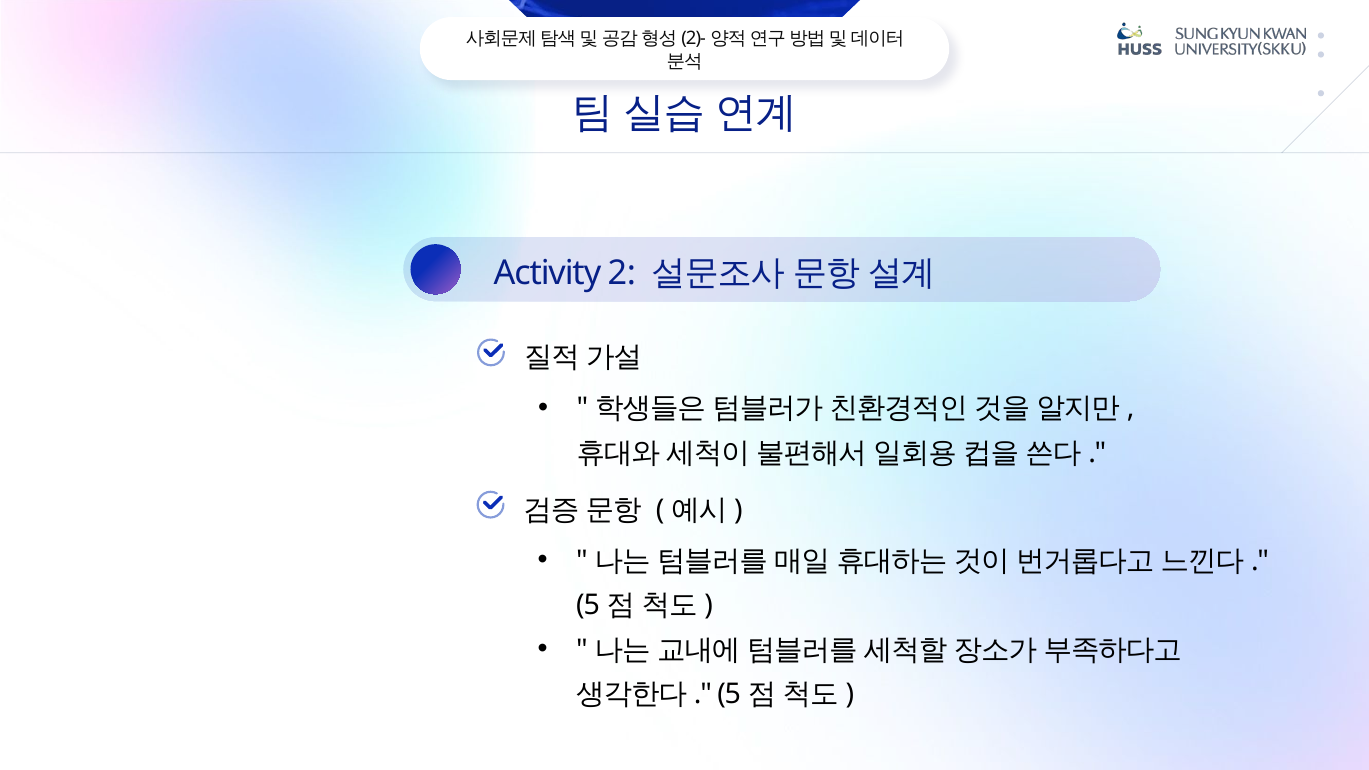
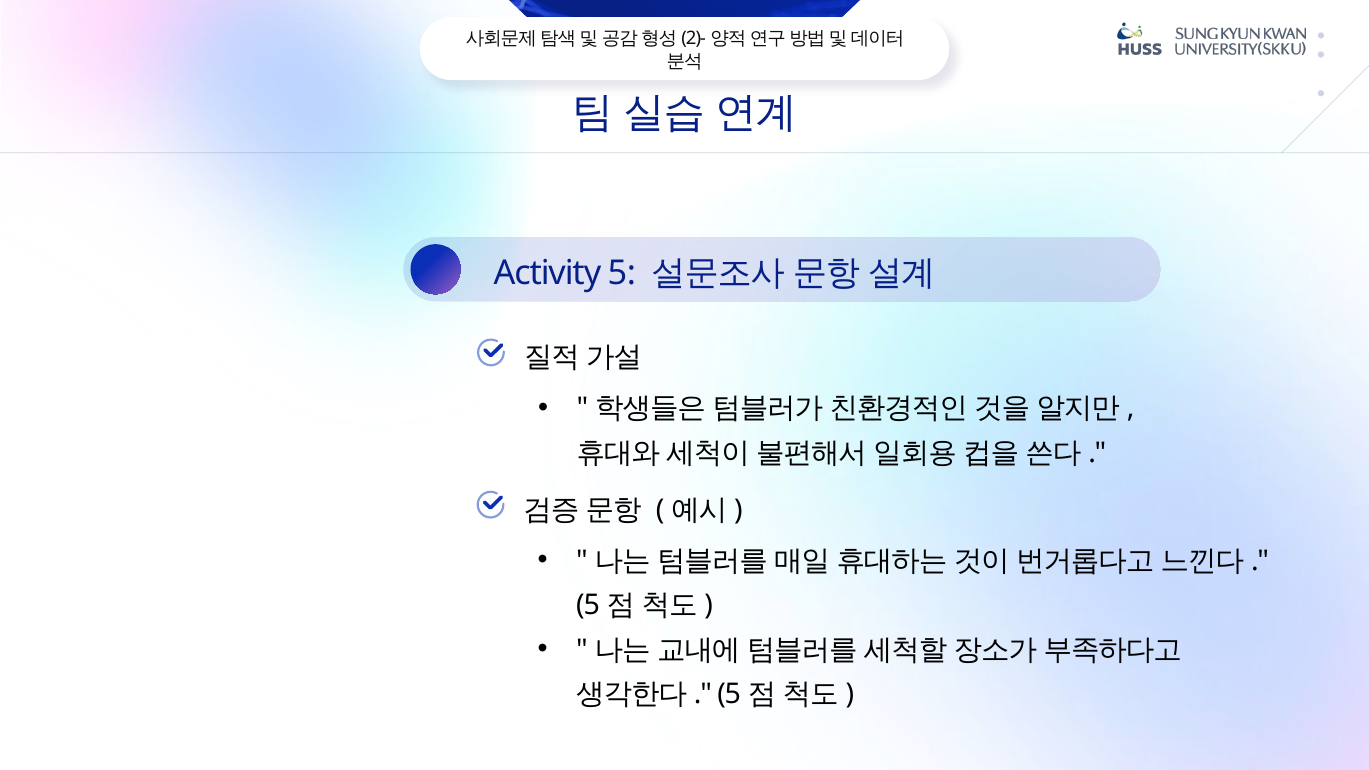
2: 2 -> 5 (622, 274)
